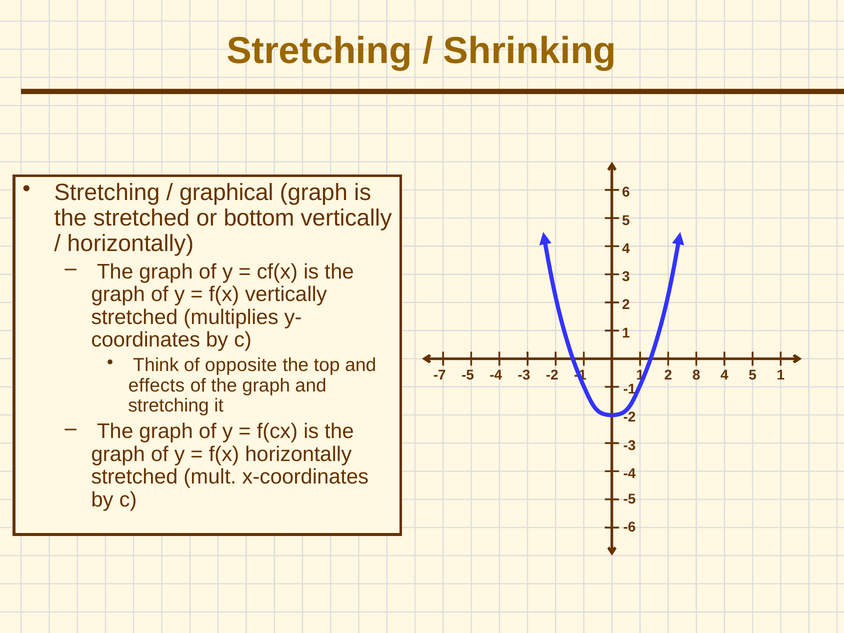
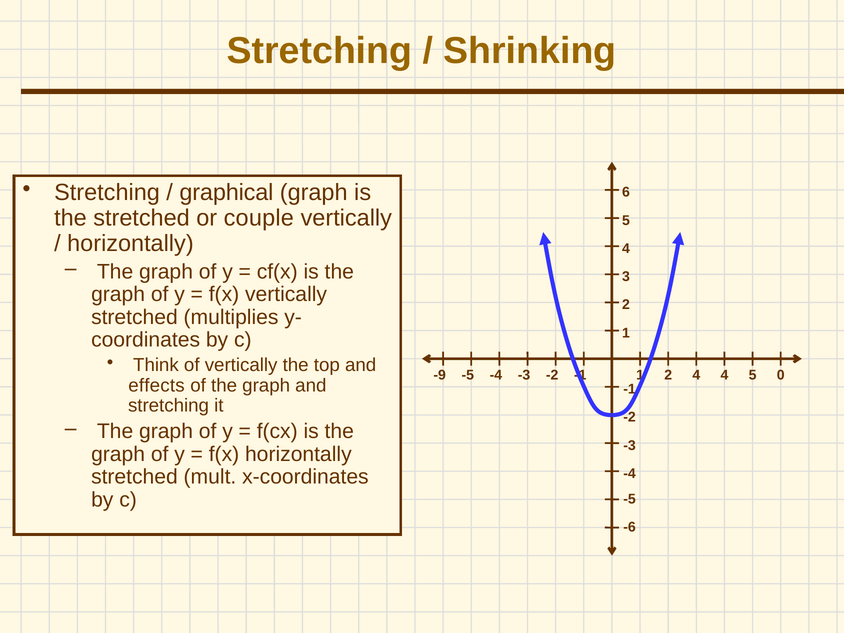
bottom: bottom -> couple (259, 218)
of opposite: opposite -> vertically (241, 365)
-7: -7 -> -9 (440, 375)
8: 8 -> 4 (696, 375)
5 1: 1 -> 0 (781, 375)
